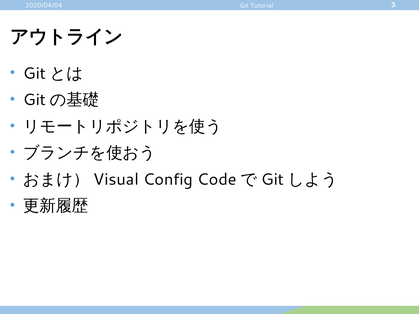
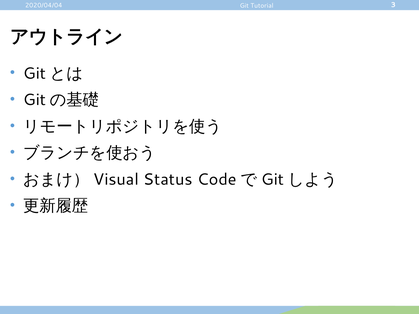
Config: Config -> Status (168, 180)
